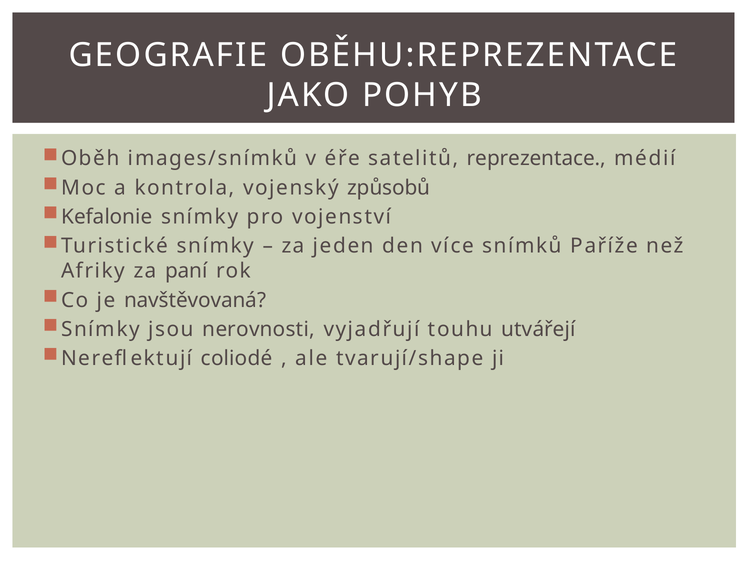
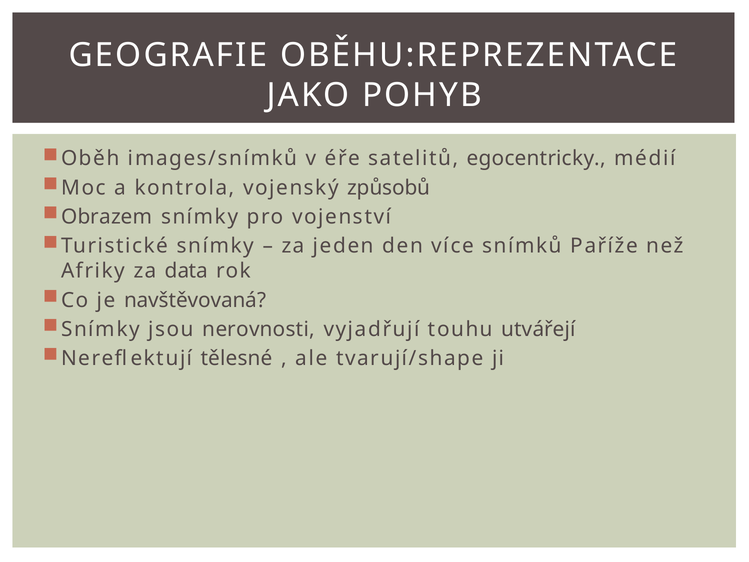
reprezentace: reprezentace -> egocentricky (536, 158)
Kefalonie: Kefalonie -> Obrazem (107, 217)
paní: paní -> data (186, 271)
coliodé: coliodé -> tělesné (237, 358)
